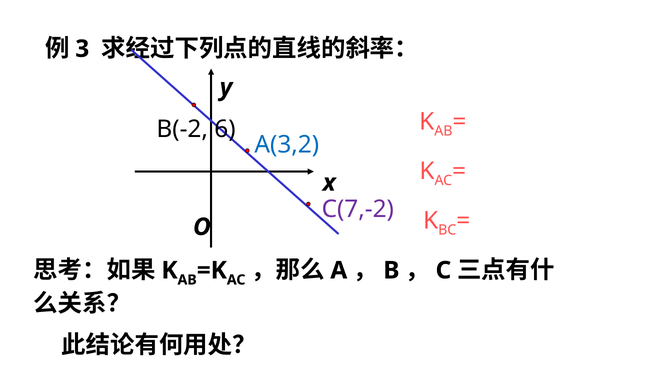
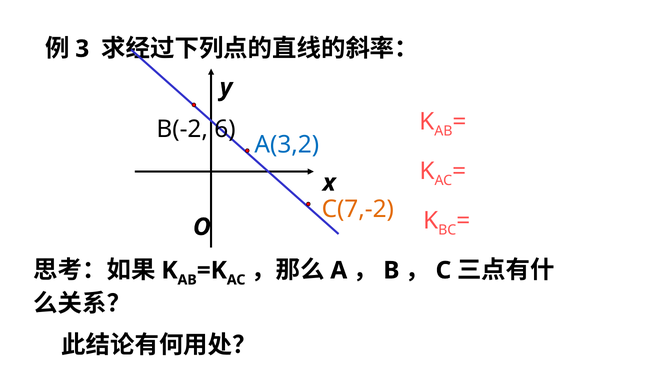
C(7,-2 colour: purple -> orange (358, 209)
